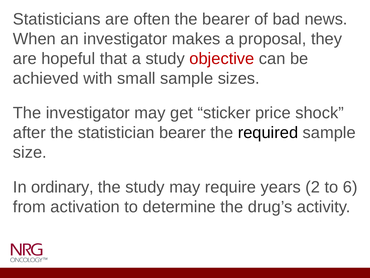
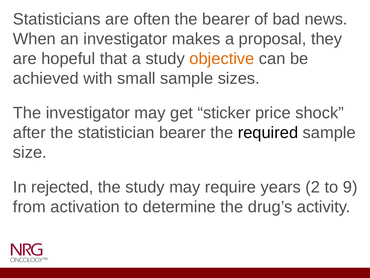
objective colour: red -> orange (222, 59)
ordinary: ordinary -> rejected (62, 187)
6: 6 -> 9 (350, 187)
